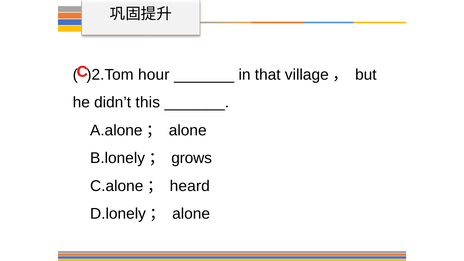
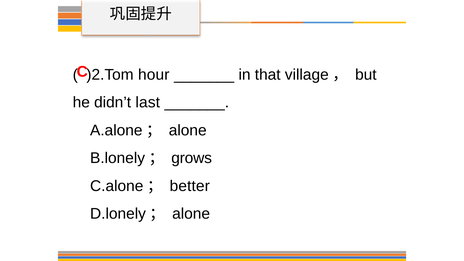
this: this -> last (148, 102)
heard: heard -> better (190, 186)
